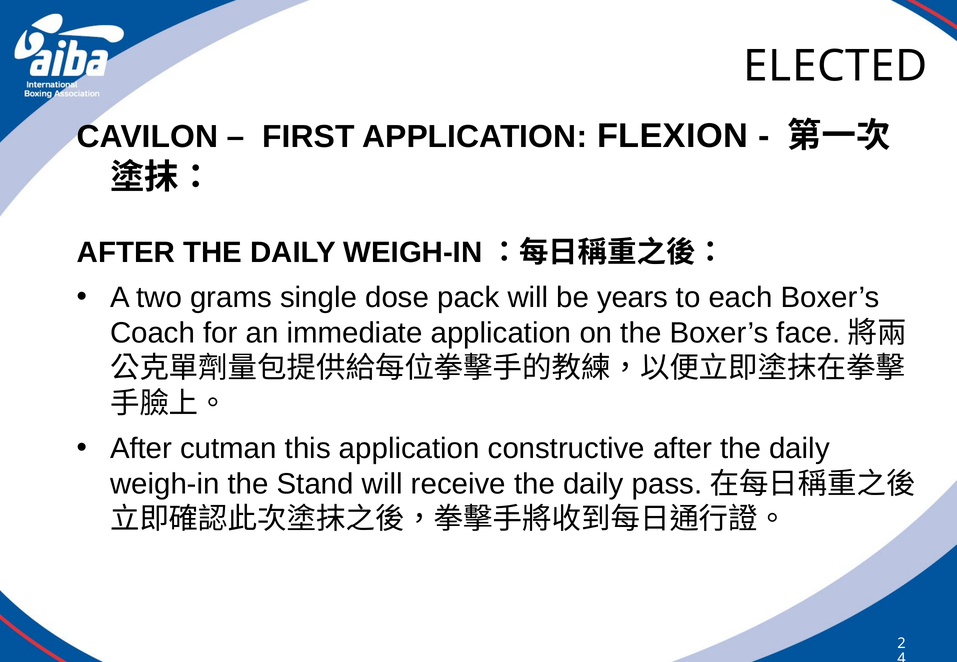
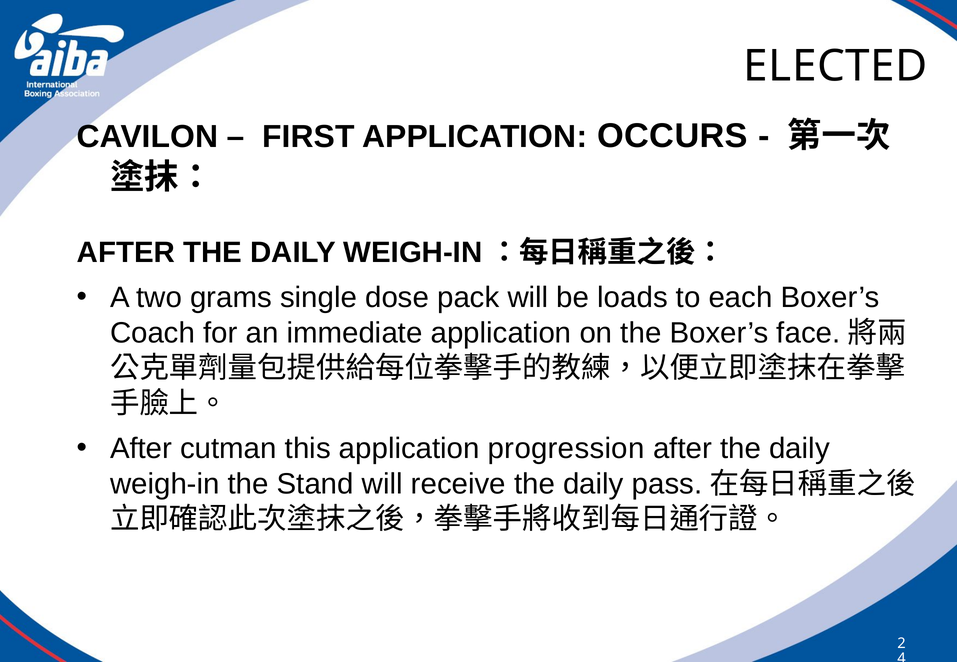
FLEXION: FLEXION -> OCCURS (672, 136)
years: years -> loads (633, 298)
constructive: constructive -> progression (566, 449)
